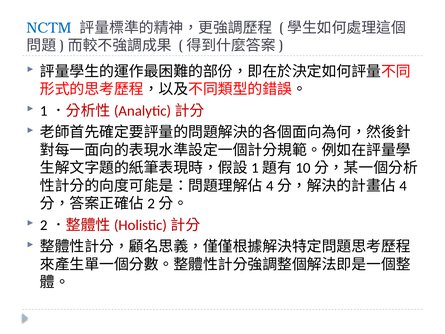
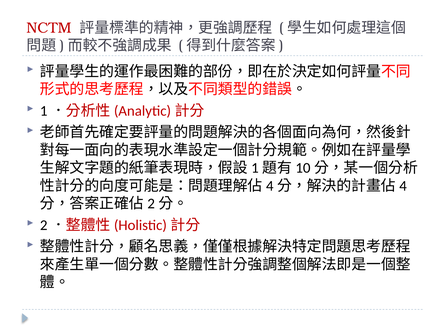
NCTM colour: blue -> red (49, 28)
